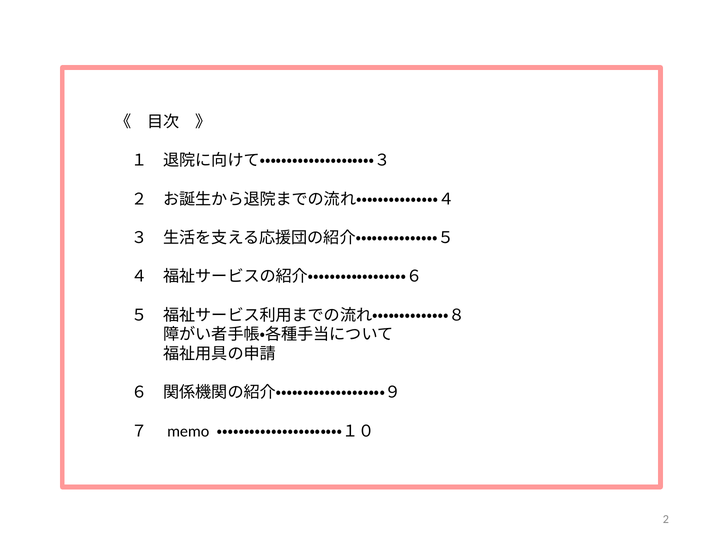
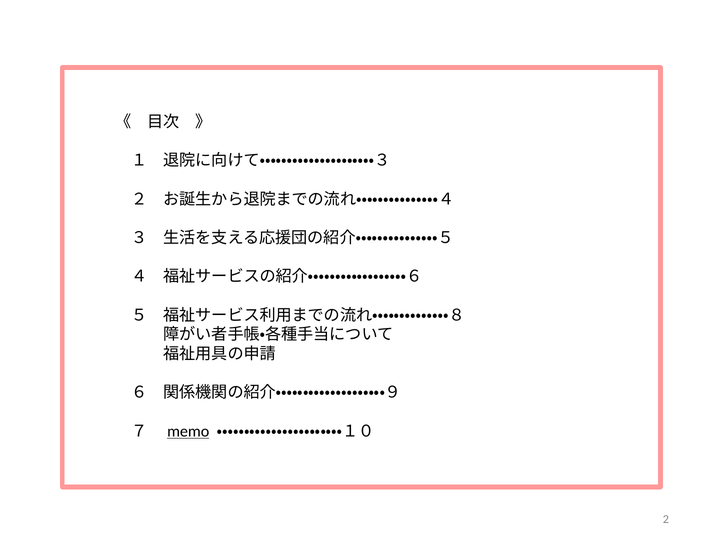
memo underline: none -> present (188, 432)
